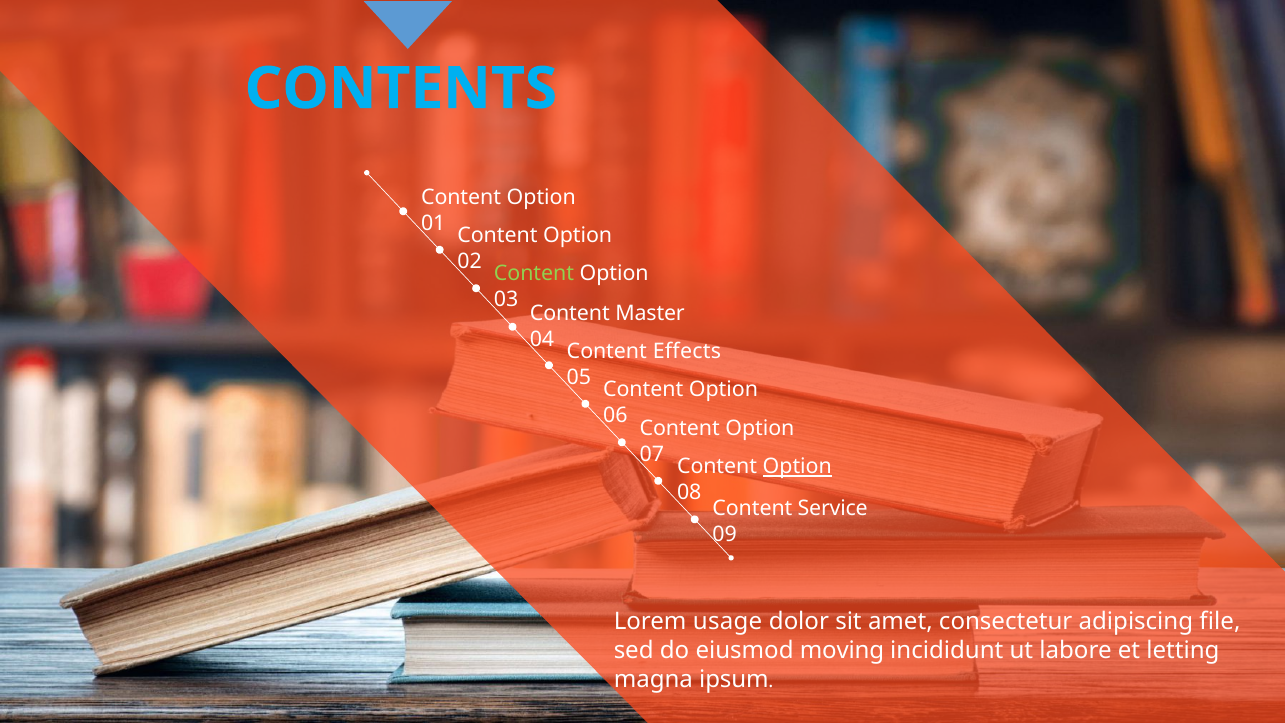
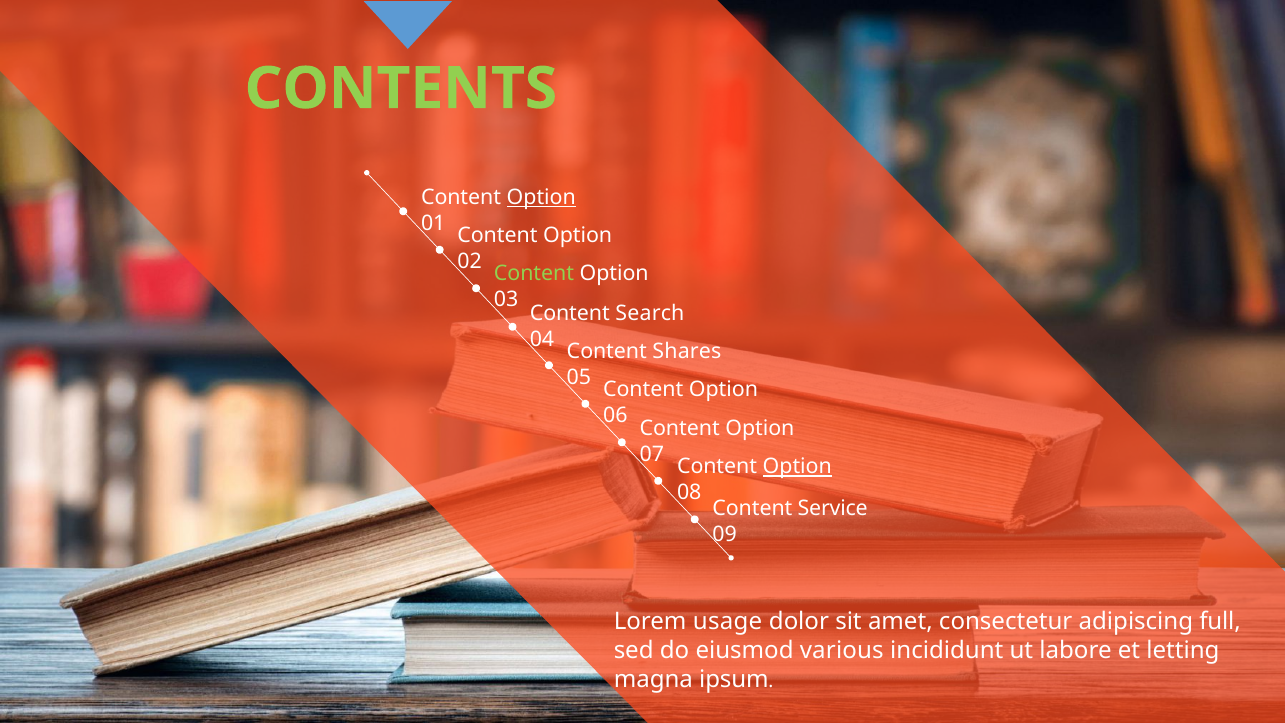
CONTENTS colour: light blue -> light green (401, 89)
Option underline: none -> present (541, 197)
Master: Master -> Search (650, 314)
Effects: Effects -> Shares (687, 351)
file: file -> full (1220, 622)
moving: moving -> various (842, 651)
